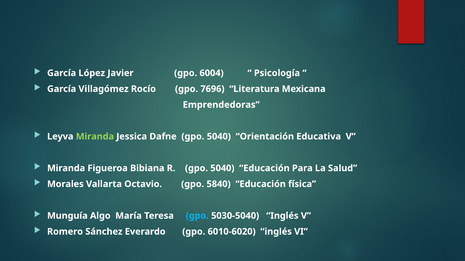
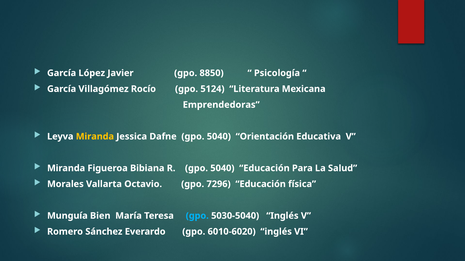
6004: 6004 -> 8850 (212, 73)
7696: 7696 -> 5124 (212, 89)
Miranda colour: light green -> yellow (95, 137)
5840: 5840 -> 7296 (219, 184)
Algo: Algo -> Bien (100, 216)
